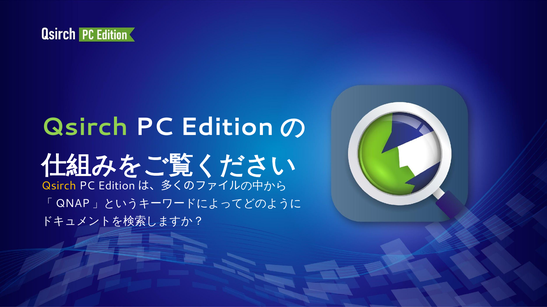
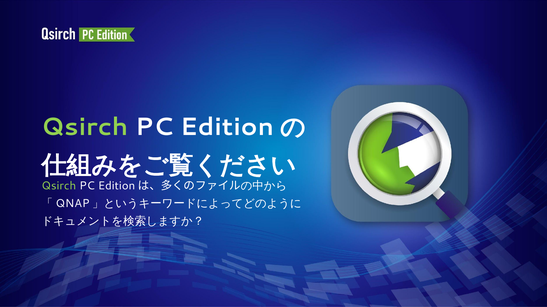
Qsirch colour: yellow -> light green (59, 186)
